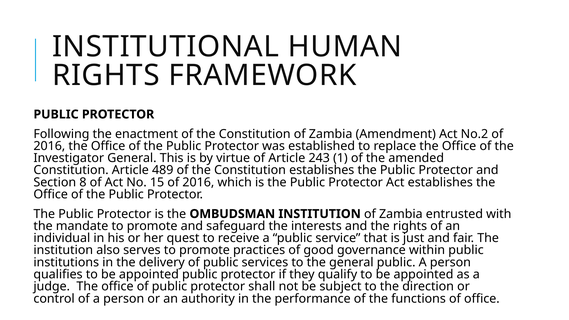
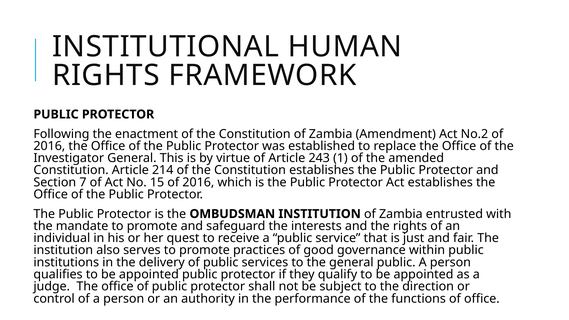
489: 489 -> 214 (163, 170)
8: 8 -> 7 (83, 182)
